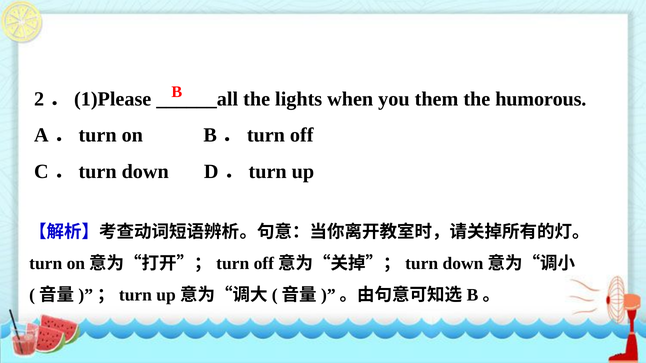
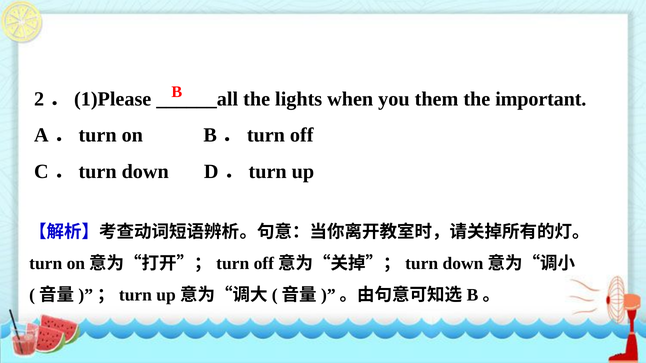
humorous: humorous -> important (541, 99)
